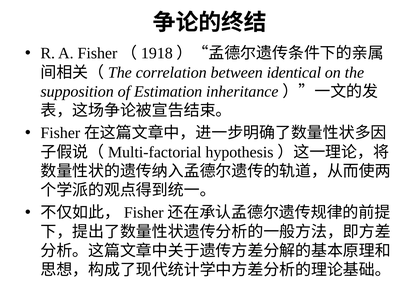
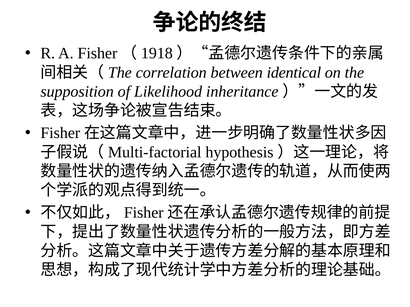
Estimation: Estimation -> Likelihood (168, 92)
